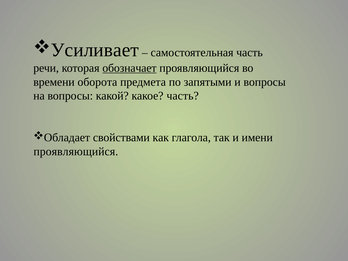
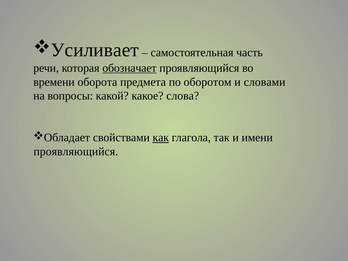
запятыми: запятыми -> оборотом (208, 82)
и вопросы: вопросы -> словами (265, 82)
какое часть: часть -> слова (183, 96)
как underline: none -> present (161, 138)
